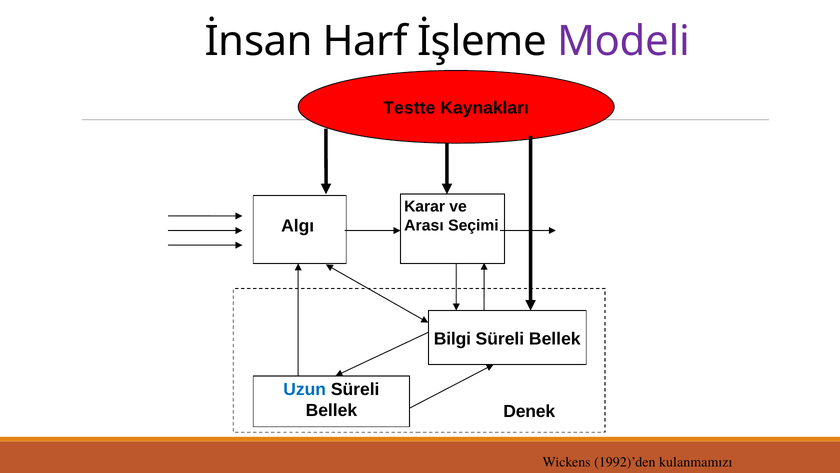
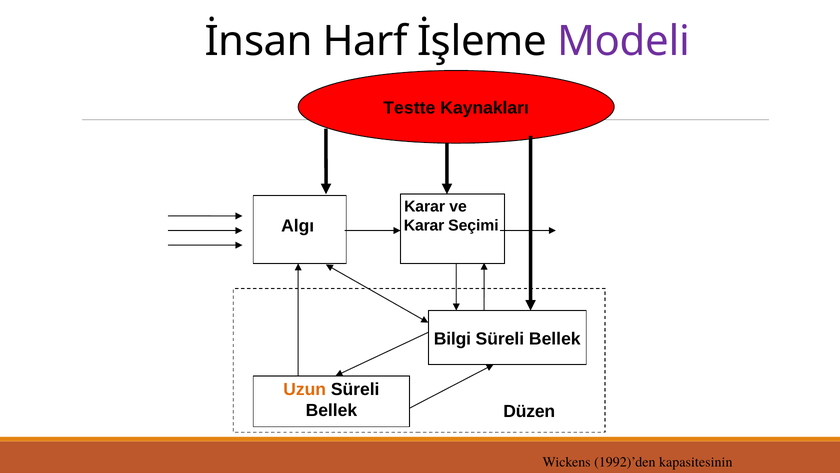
Arası: Arası -> Karar (424, 225)
Uzun colour: blue -> orange (305, 389)
Denek: Denek -> Düzen (529, 411)
kulanmamızı: kulanmamızı -> kapasitesinin (696, 462)
